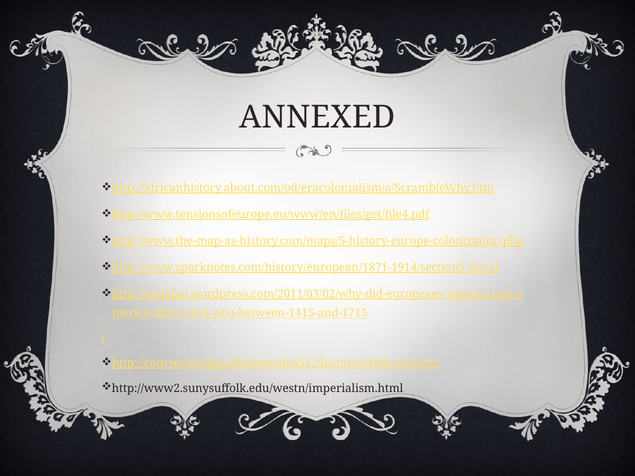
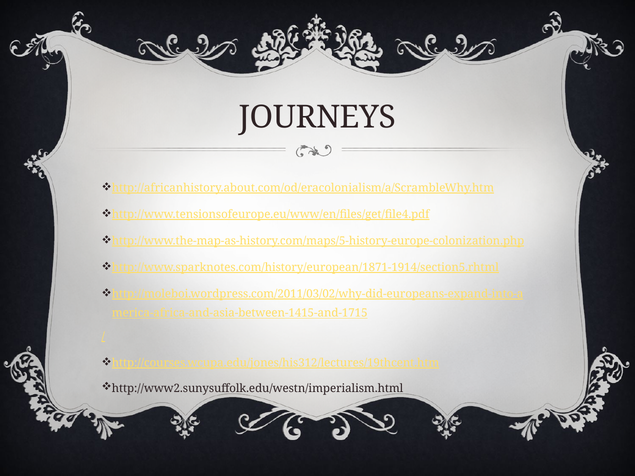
ANNEXED: ANNEXED -> JOURNEYS (318, 118)
